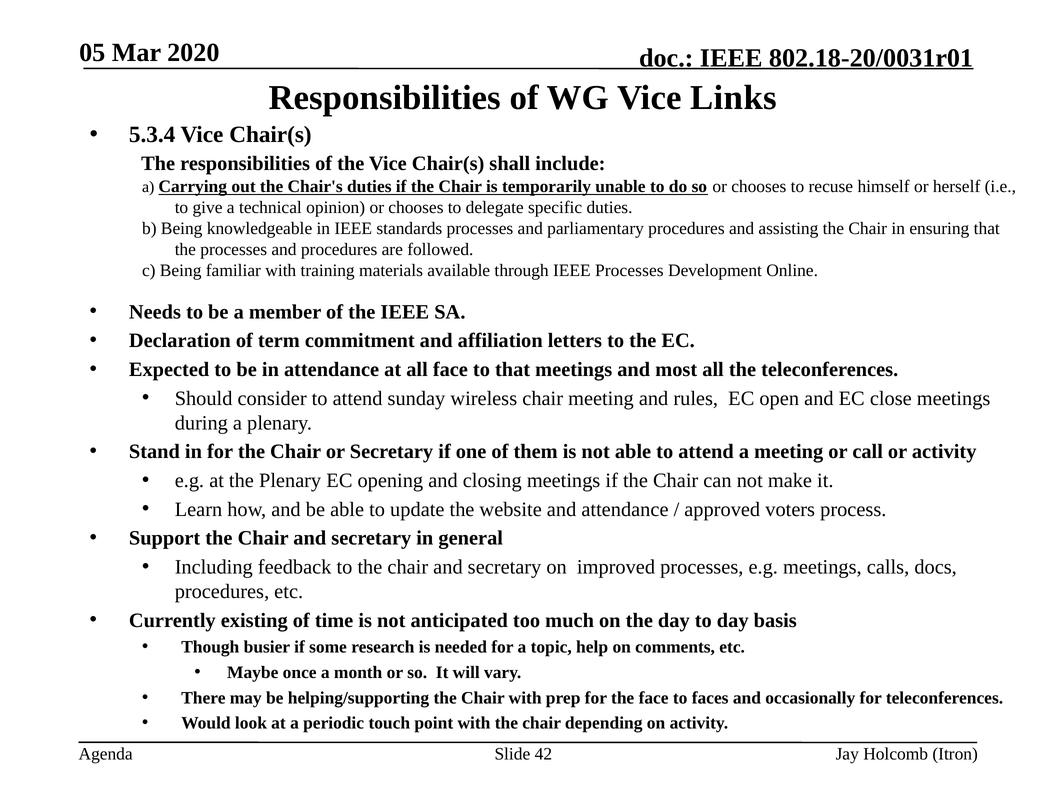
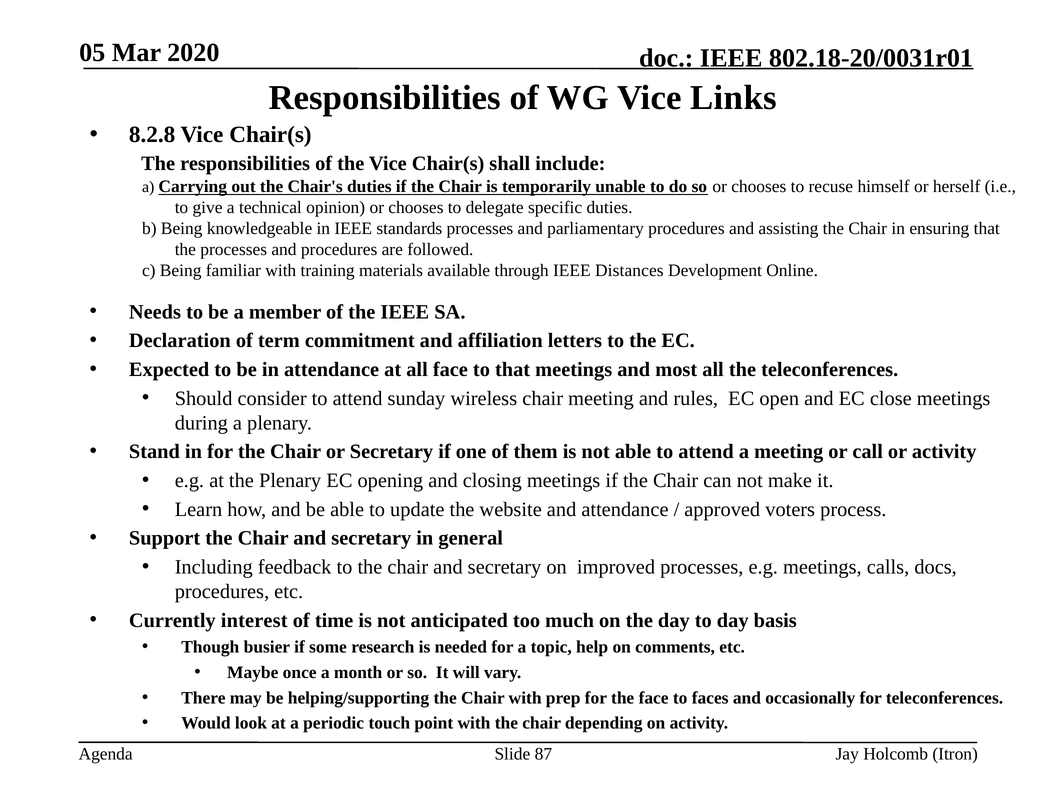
5.3.4: 5.3.4 -> 8.2.8 (152, 135)
IEEE Processes: Processes -> Distances (629, 270)
existing: existing -> interest (254, 620)
42: 42 -> 87 (543, 753)
